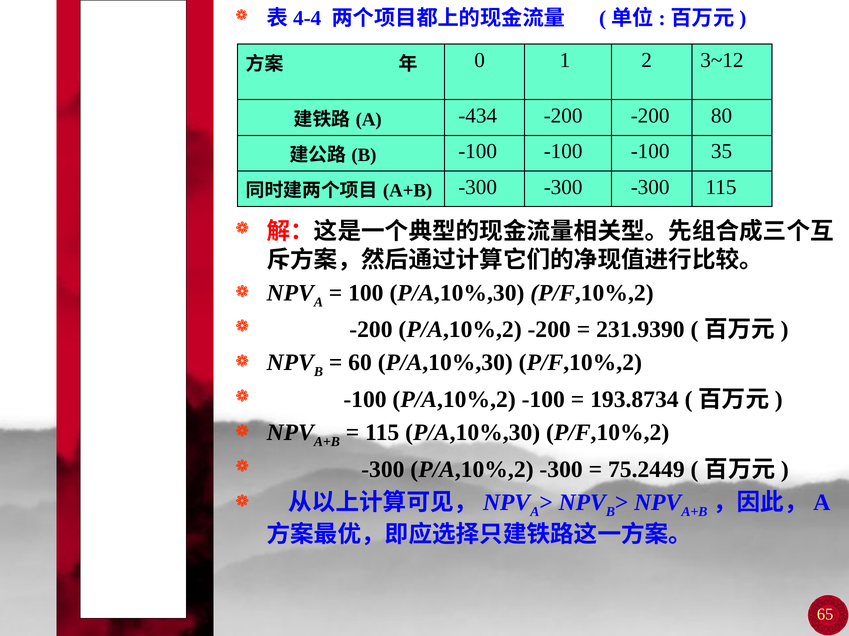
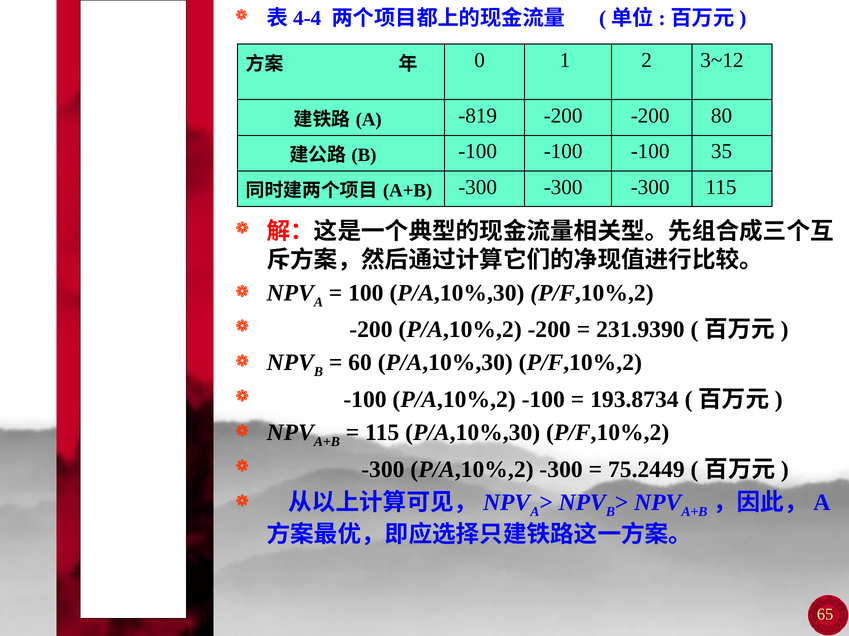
-434: -434 -> -819 (478, 116)
